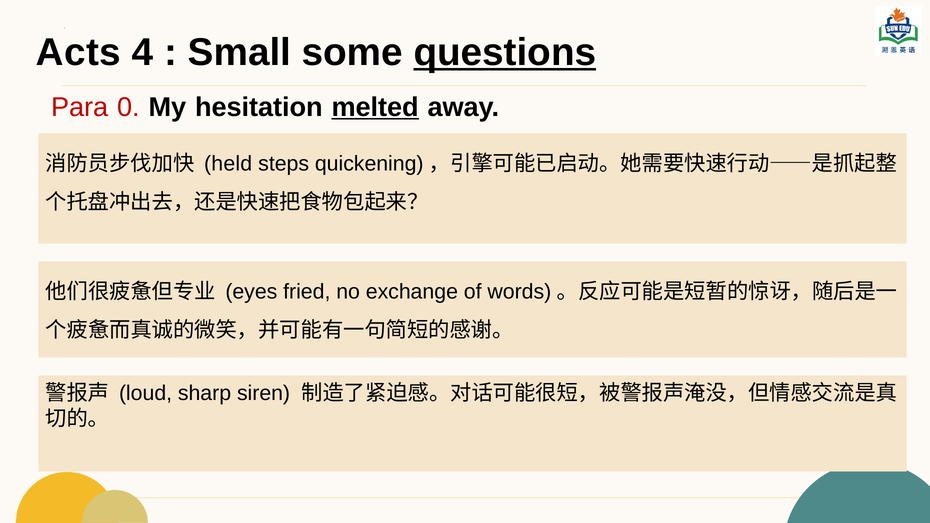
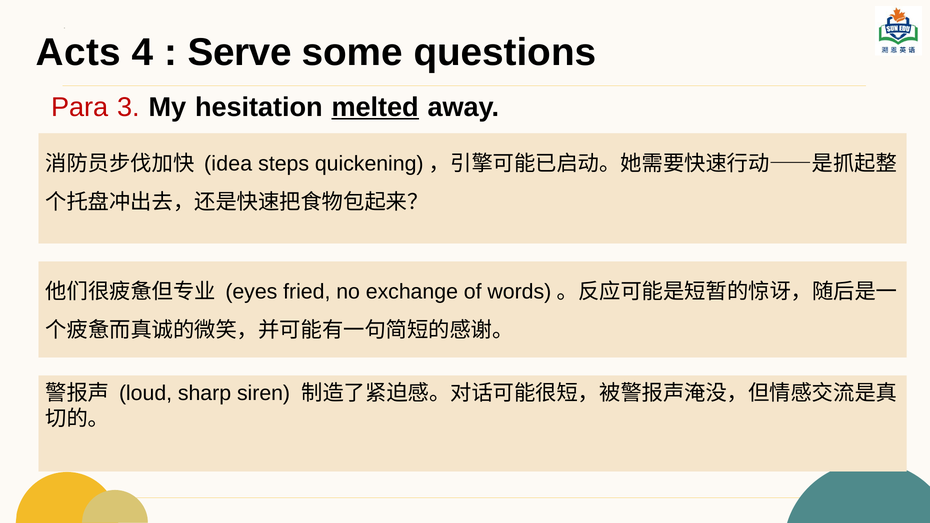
Small: Small -> Serve (240, 53)
questions underline: present -> none (505, 53)
Para 0: 0 -> 3 (129, 107)
held: held -> idea (228, 164)
